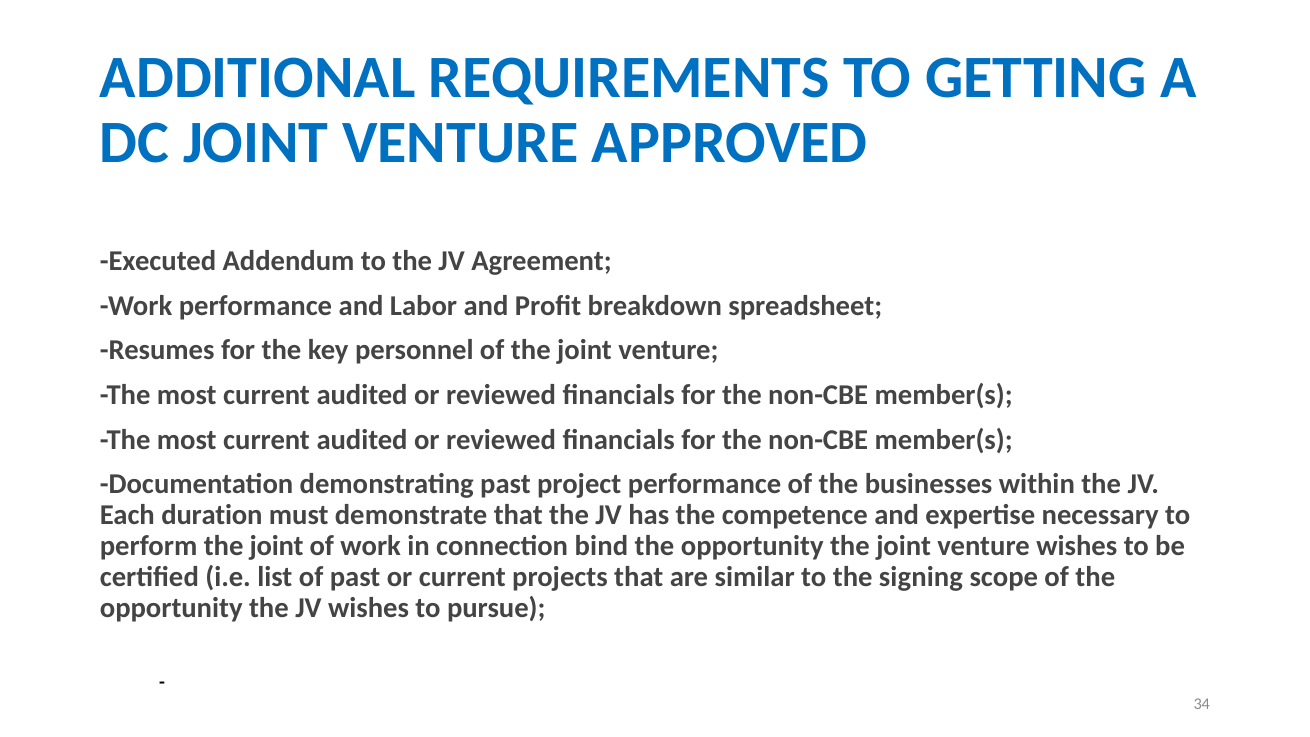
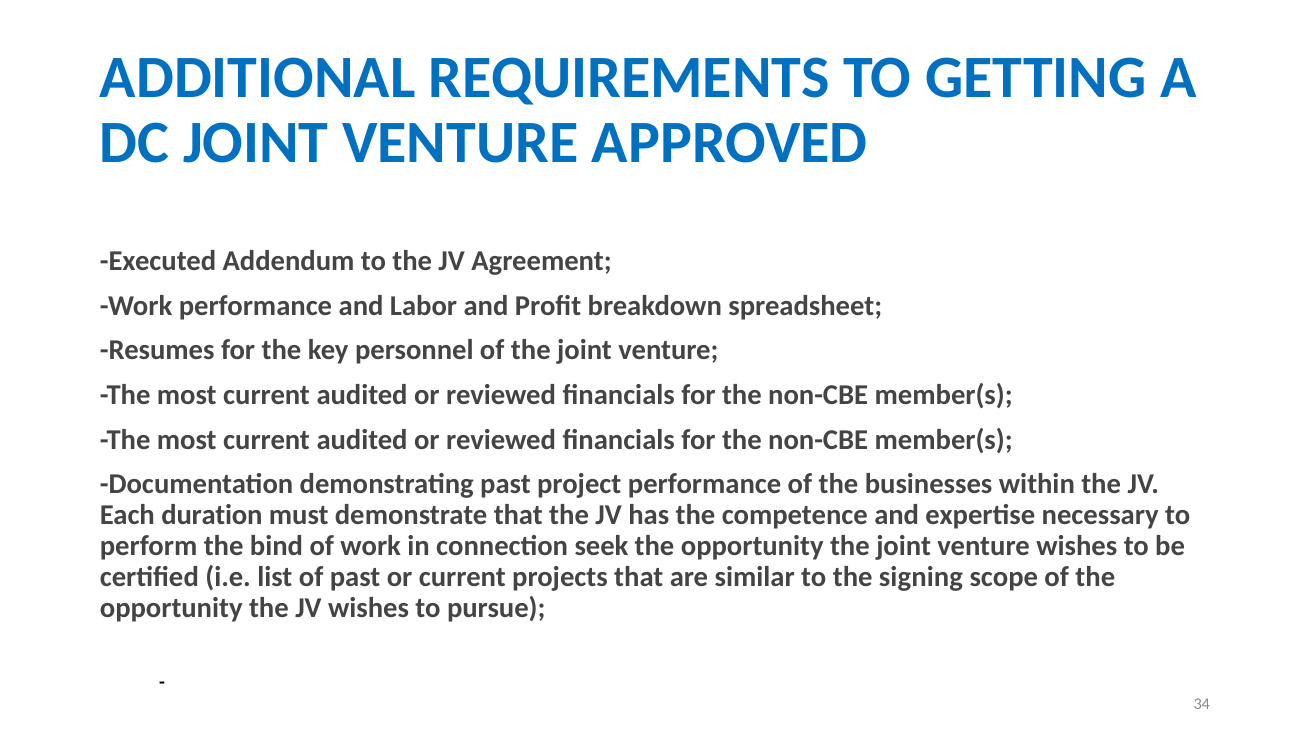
perform the joint: joint -> bind (276, 546)
bind: bind -> seek (601, 546)
